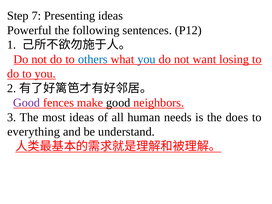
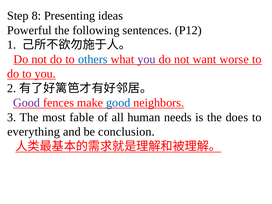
7: 7 -> 8 (36, 16)
you colour: blue -> purple (147, 59)
losing: losing -> worse (234, 59)
good colour: black -> blue (118, 103)
most ideas: ideas -> fable (82, 117)
understand: understand -> conclusion (126, 132)
